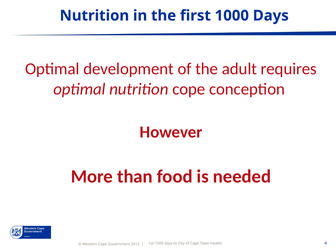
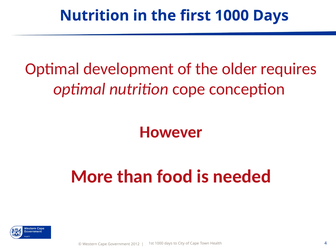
adult: adult -> older (239, 69)
